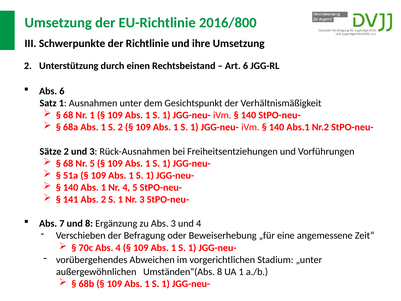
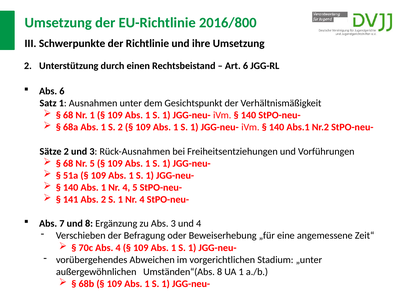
S 1 Nr 3: 3 -> 4 (142, 199)
